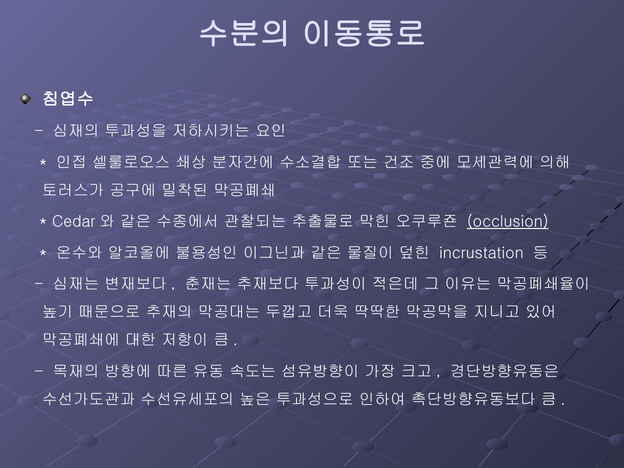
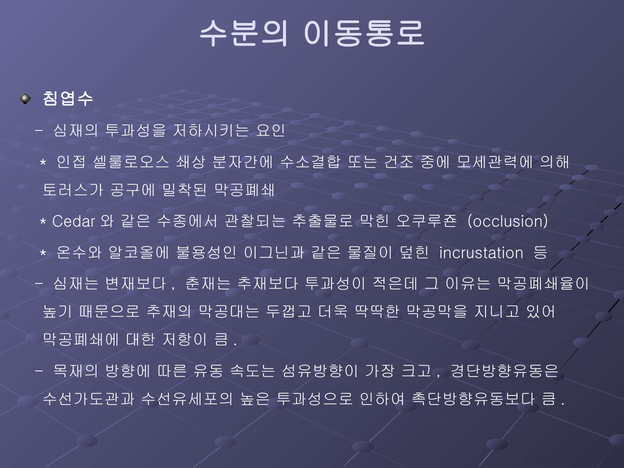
occlusion underline: present -> none (508, 222)
